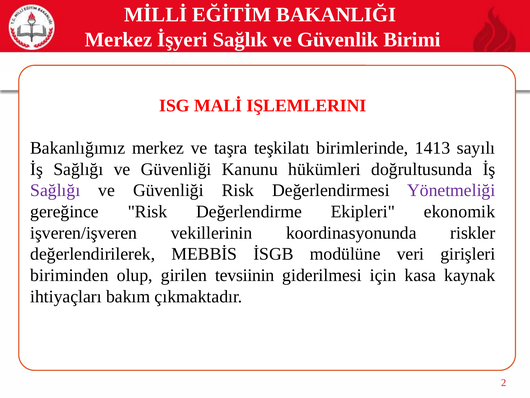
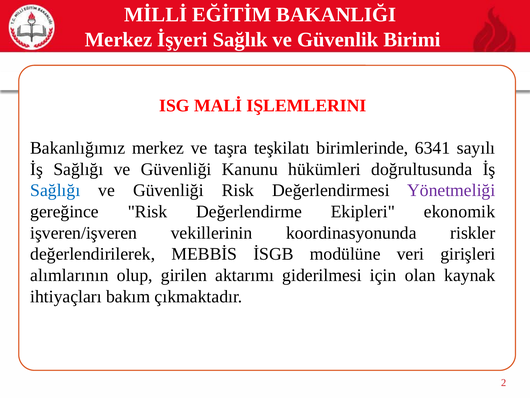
1413: 1413 -> 6341 (433, 148)
Sağlığı colour: purple -> blue (55, 190)
biriminden: biriminden -> alımlarının (69, 275)
tevsiinin: tevsiinin -> aktarımı (245, 275)
kasa: kasa -> olan (420, 275)
